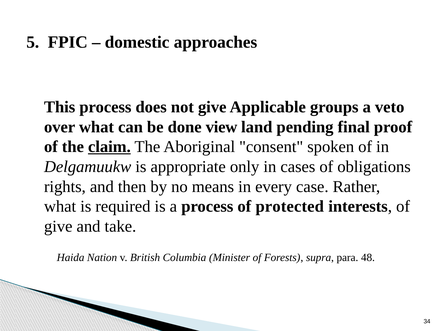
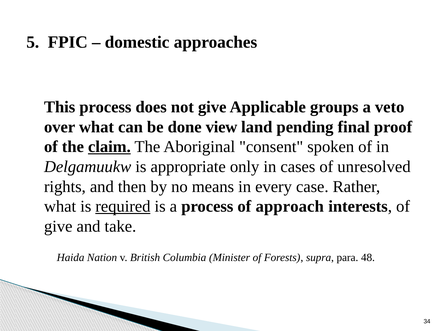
obligations: obligations -> unresolved (374, 167)
required underline: none -> present (123, 206)
protected: protected -> approach (290, 206)
